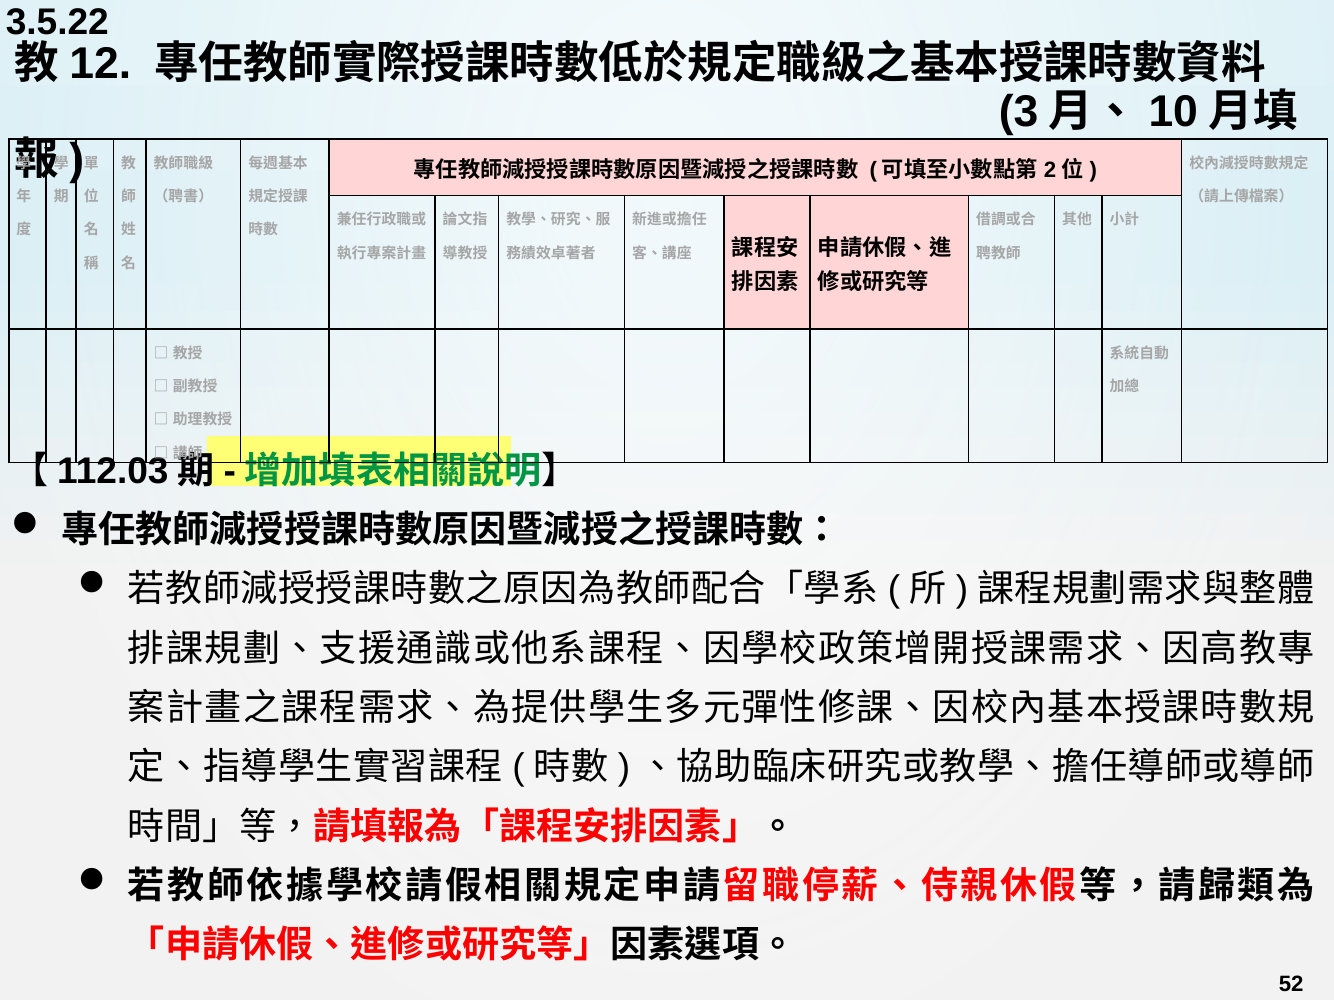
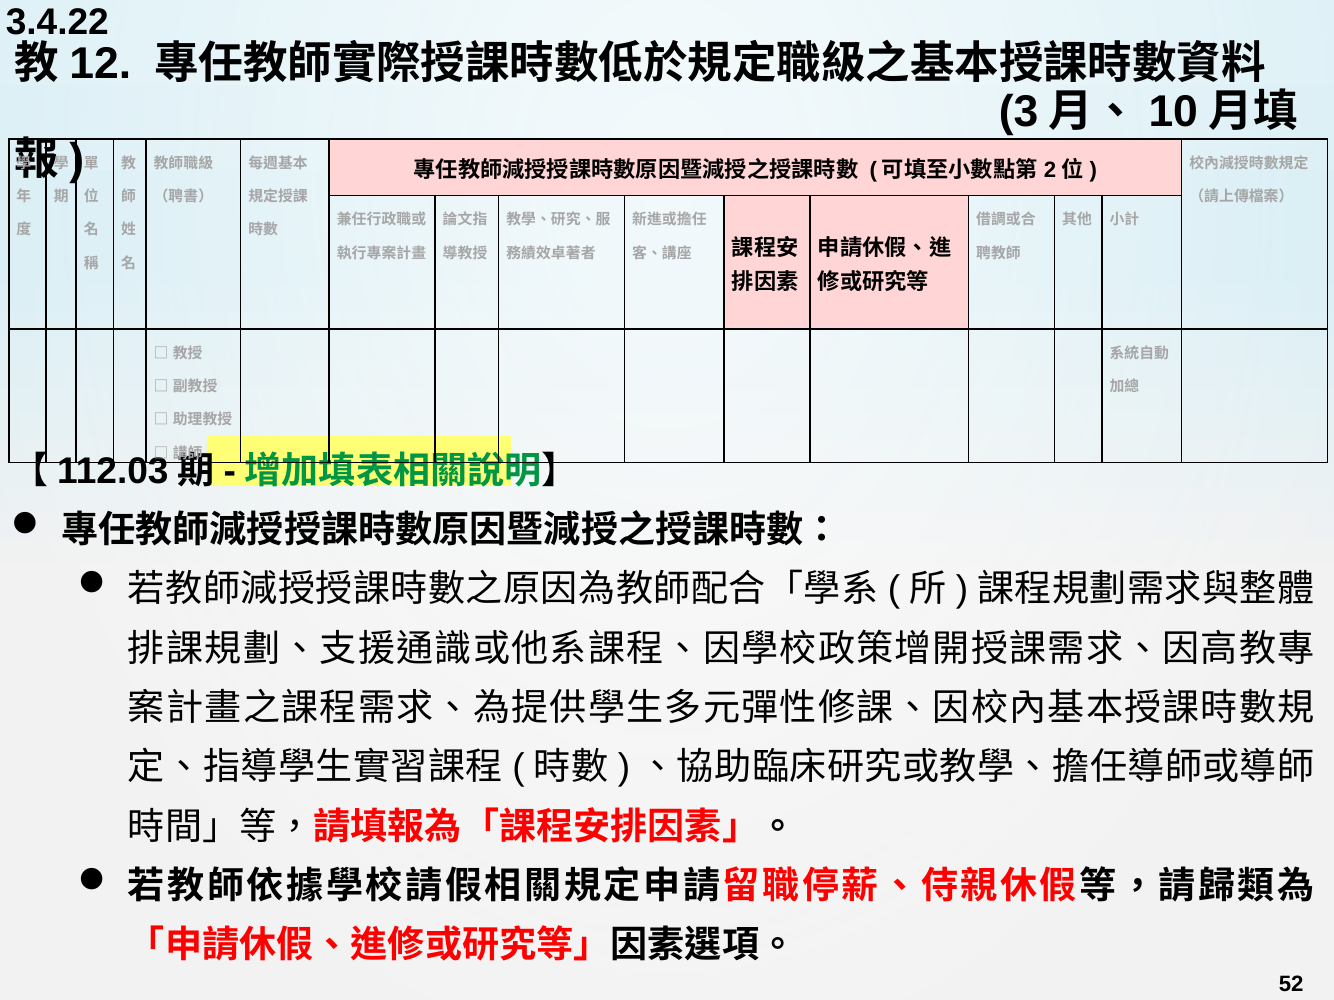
3.5.22: 3.5.22 -> 3.4.22 (57, 22)
